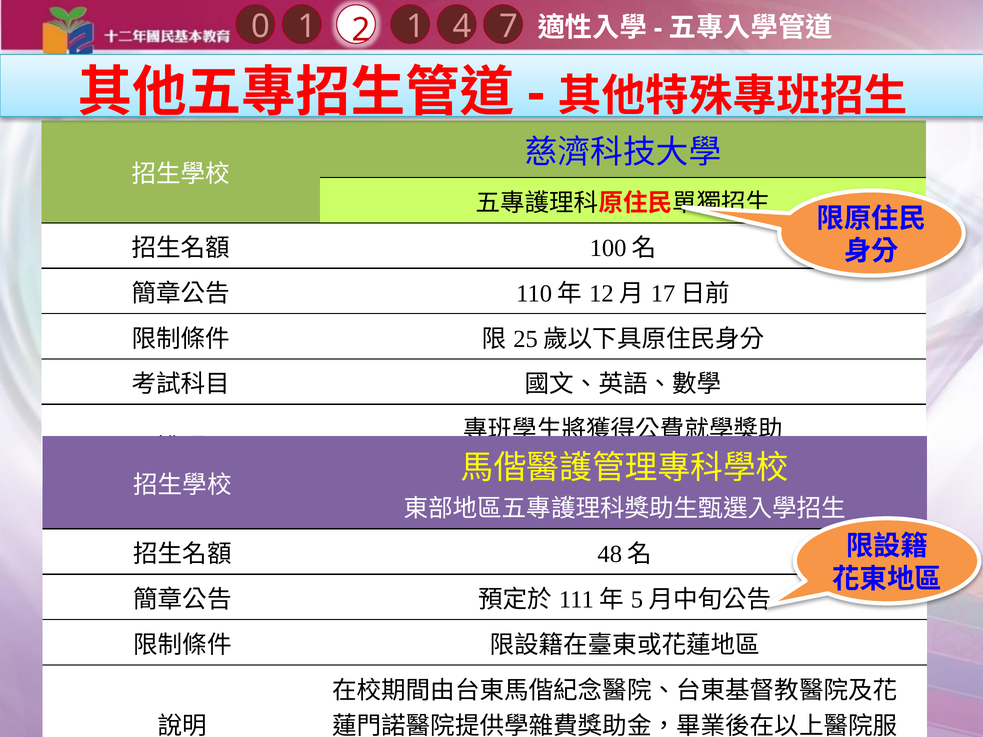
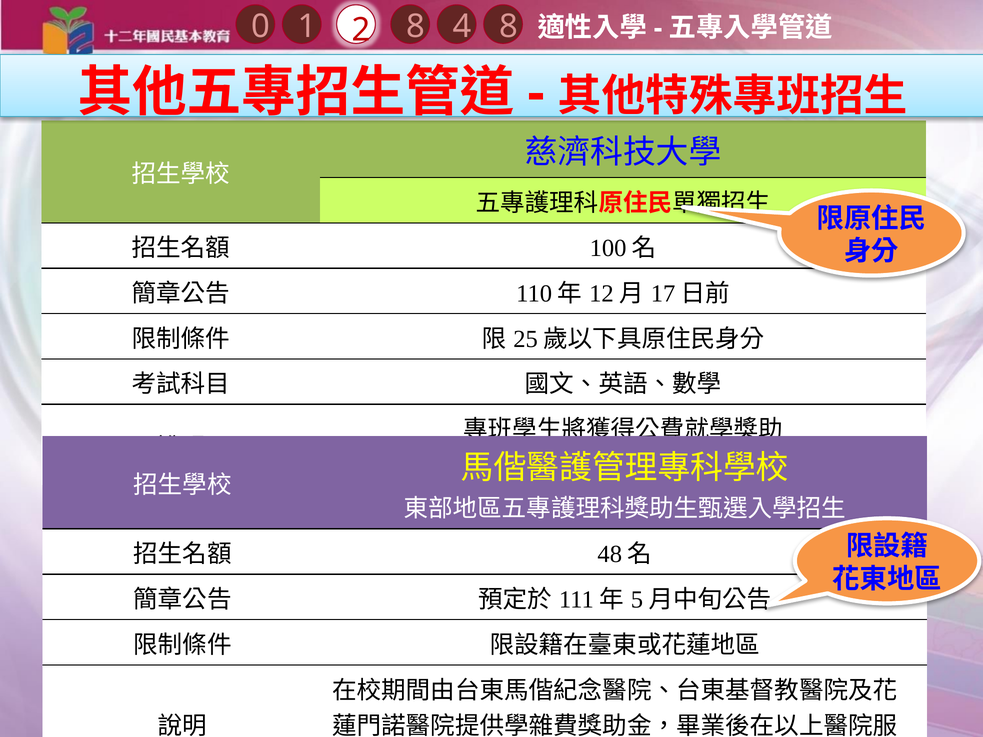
4 7: 7 -> 8 (508, 26)
2 1: 1 -> 8 (416, 26)
